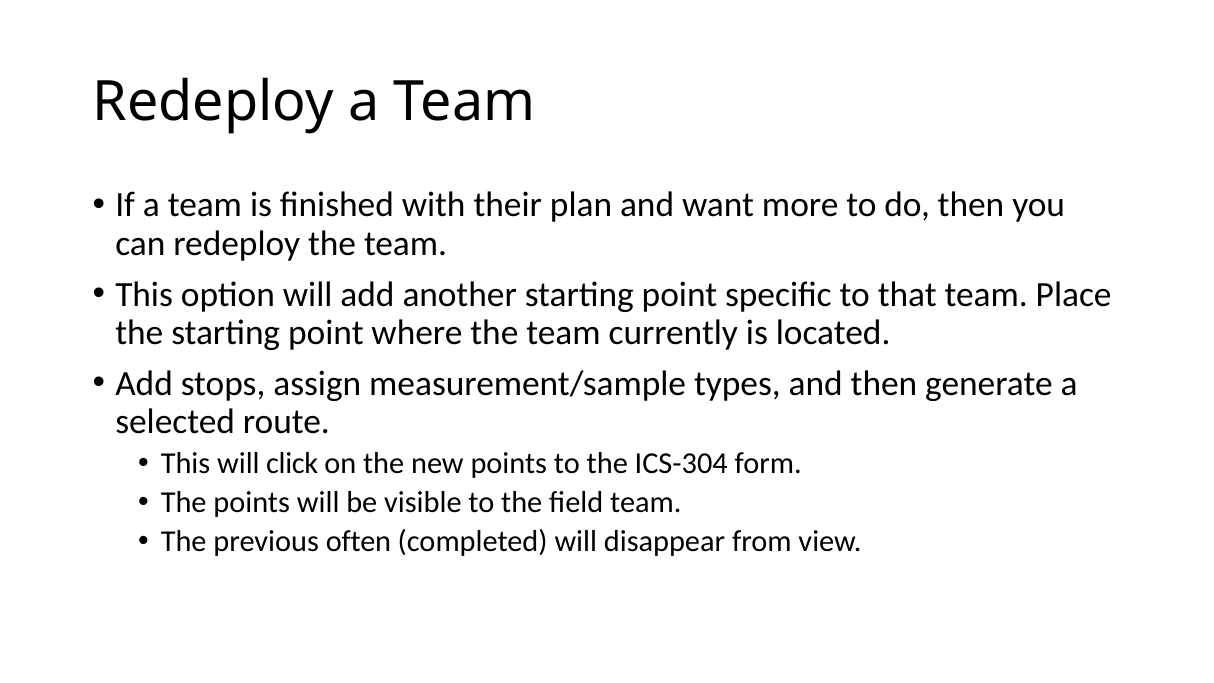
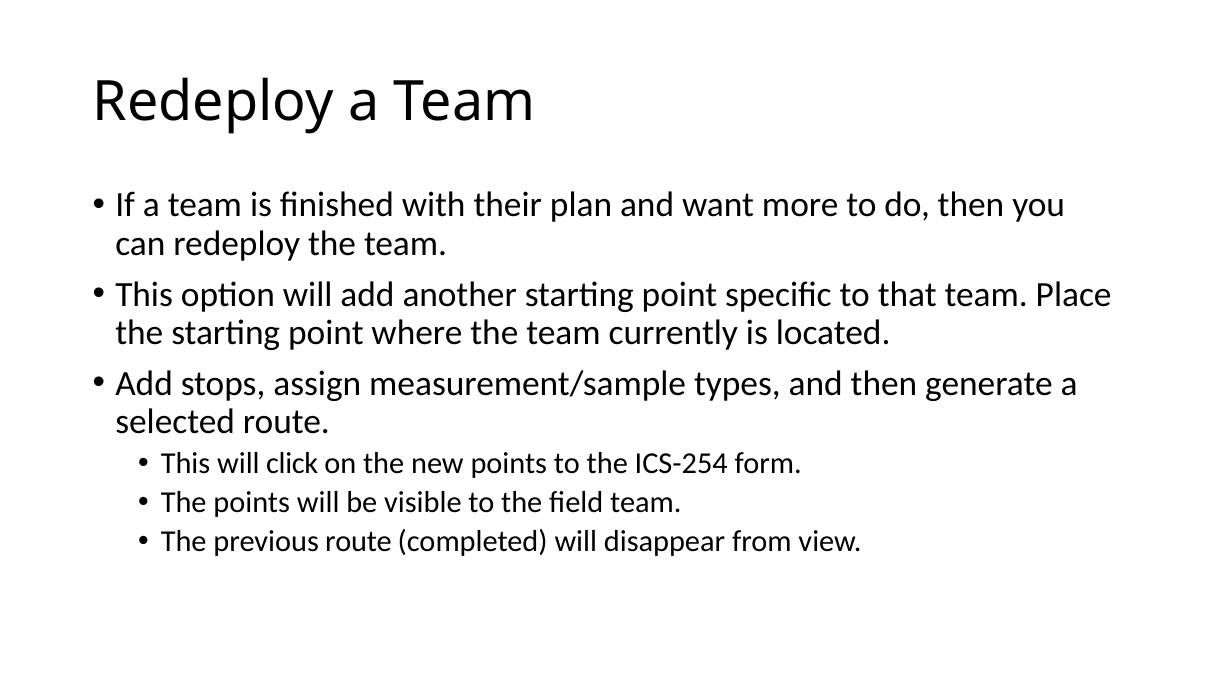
ICS-304: ICS-304 -> ICS-254 (681, 464)
previous often: often -> route (358, 542)
